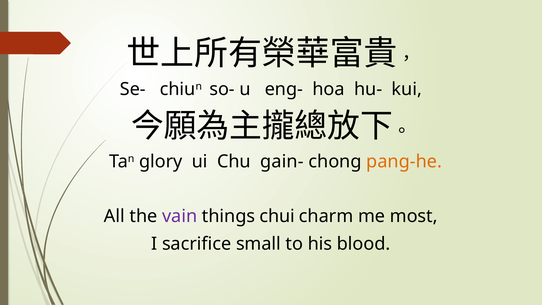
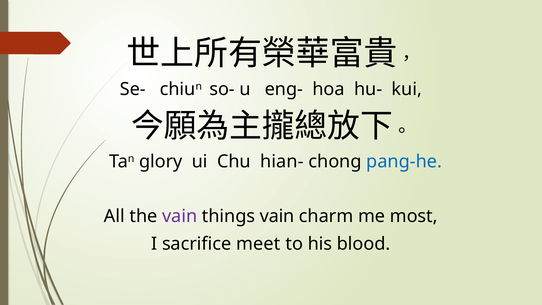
gain-: gain- -> hian- (282, 162)
pang-he colour: orange -> blue (404, 162)
things chui: chui -> vain (277, 216)
small: small -> meet (258, 244)
